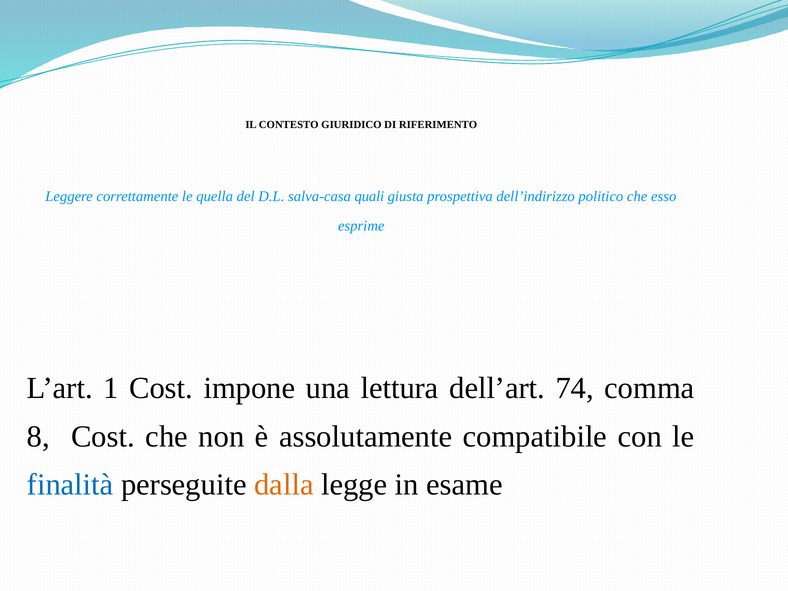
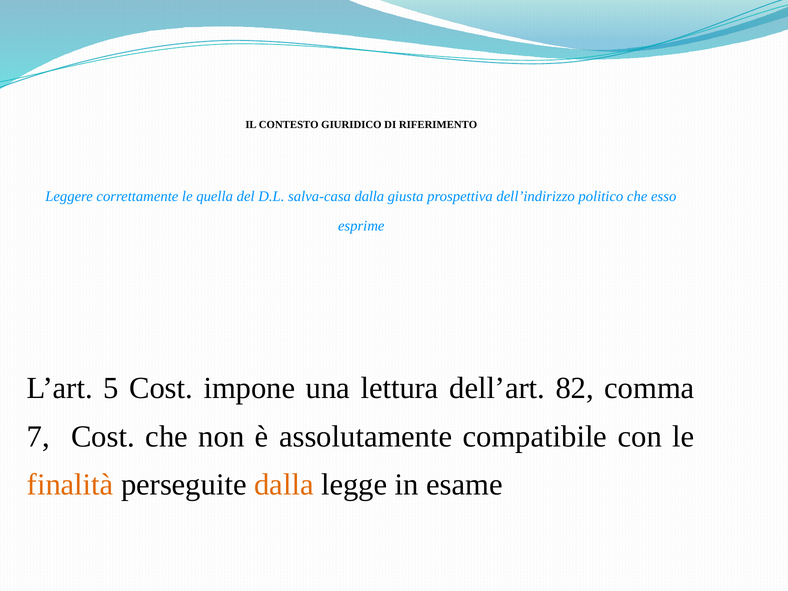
salva-casa quali: quali -> dalla (369, 196)
1: 1 -> 5 (111, 388)
74: 74 -> 82 (575, 388)
8: 8 -> 7 (38, 436)
finalità colour: blue -> orange (70, 485)
